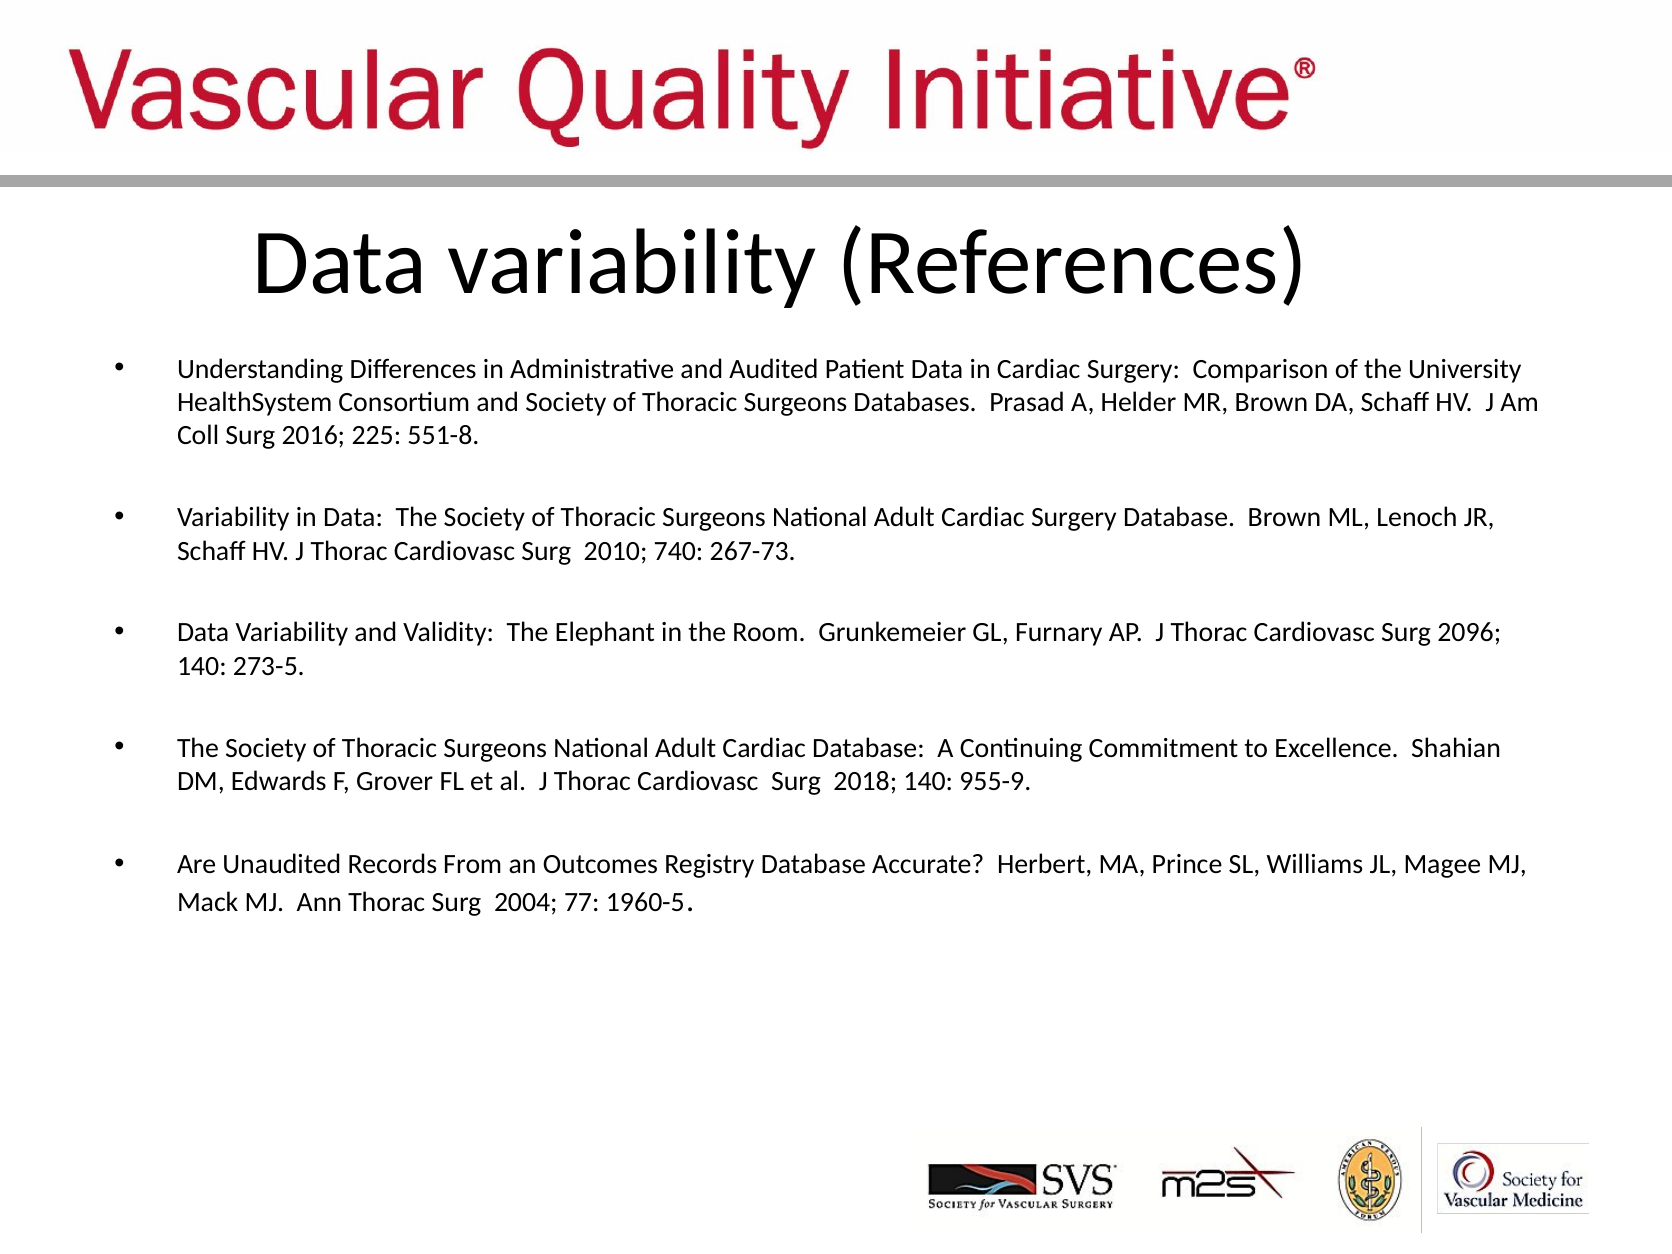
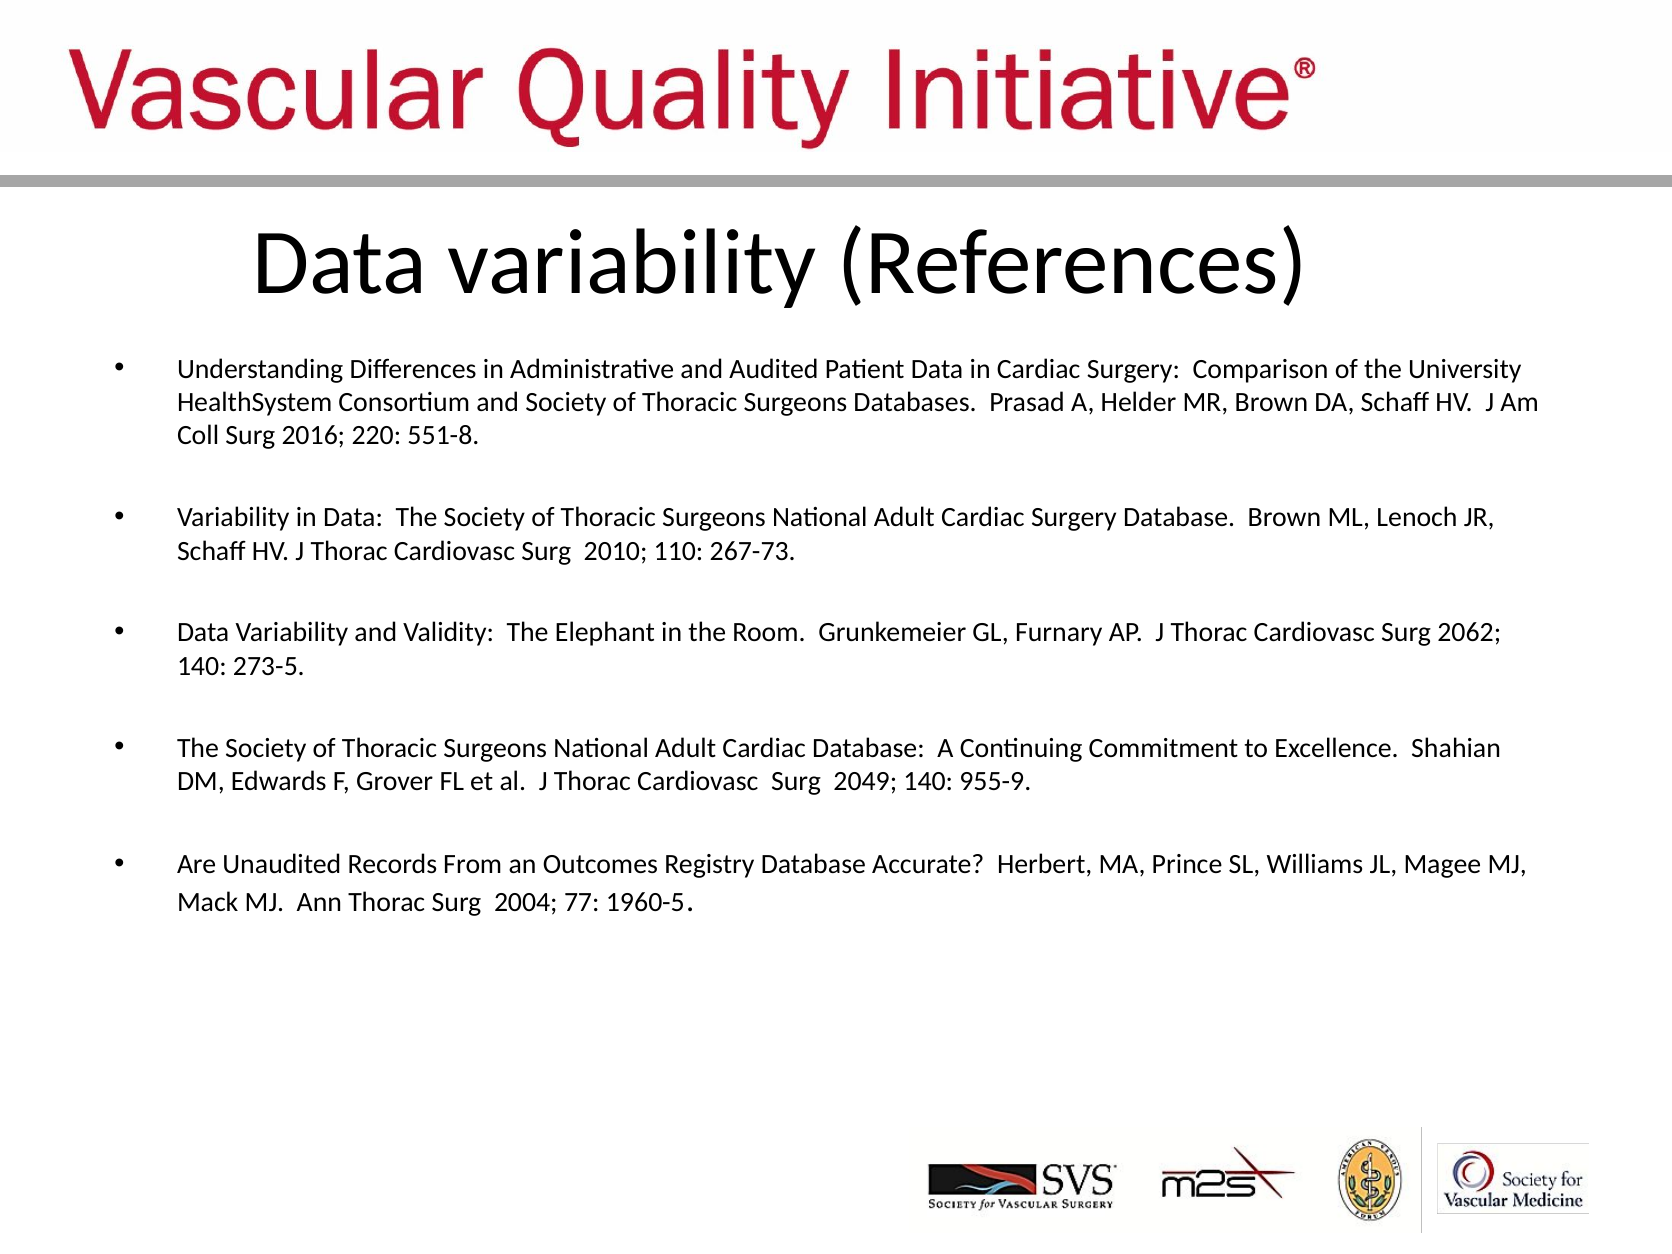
225: 225 -> 220 (376, 436)
740: 740 -> 110 (679, 551)
2096: 2096 -> 2062 (1469, 633)
2018: 2018 -> 2049 (865, 781)
